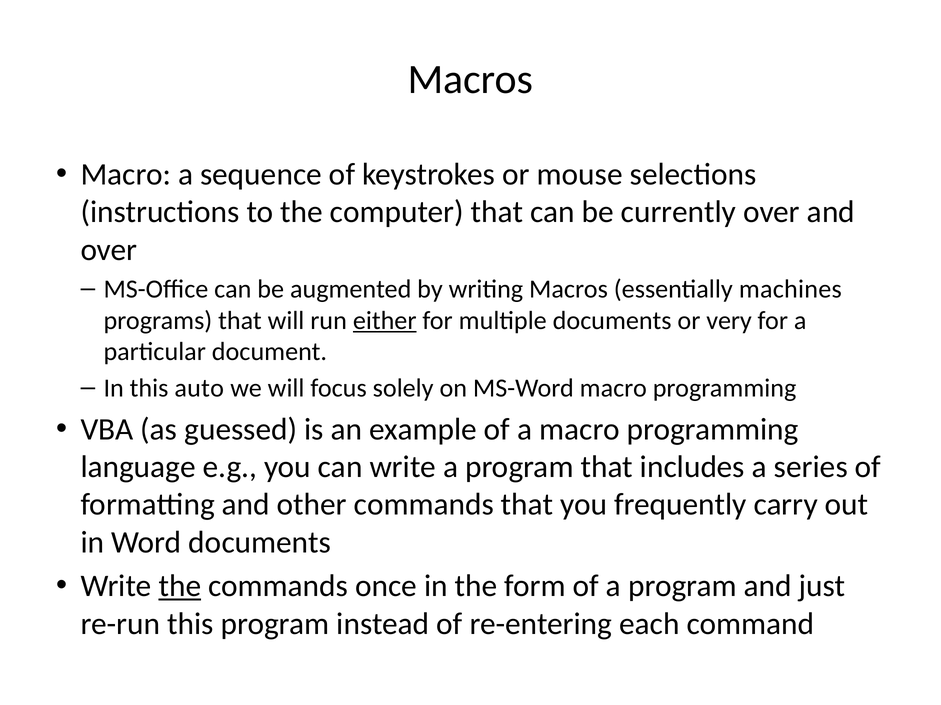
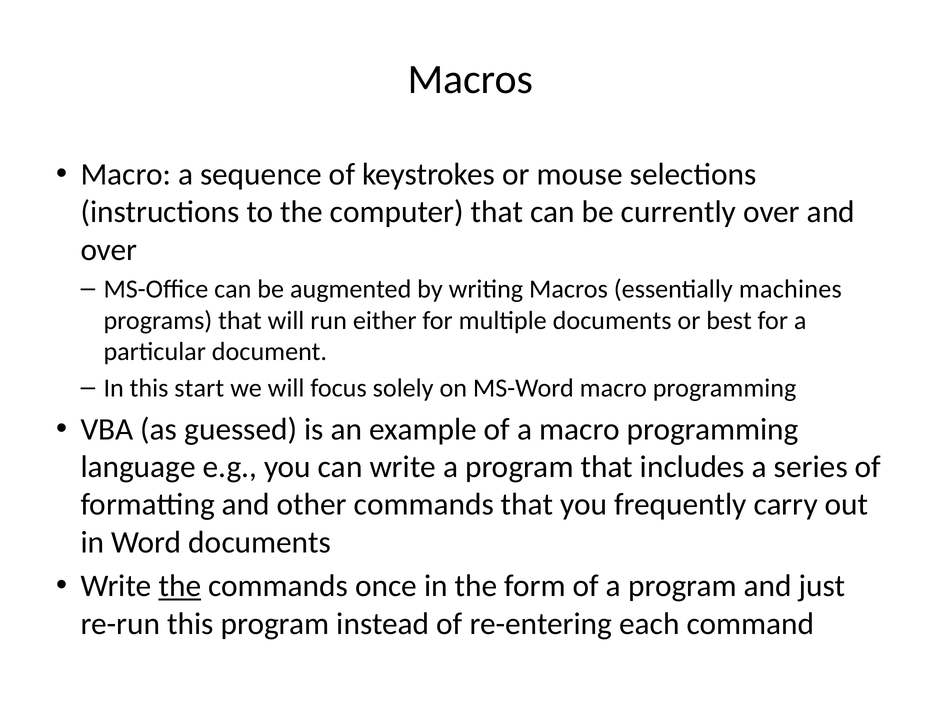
either underline: present -> none (385, 321)
very: very -> best (729, 321)
auto: auto -> start (199, 389)
